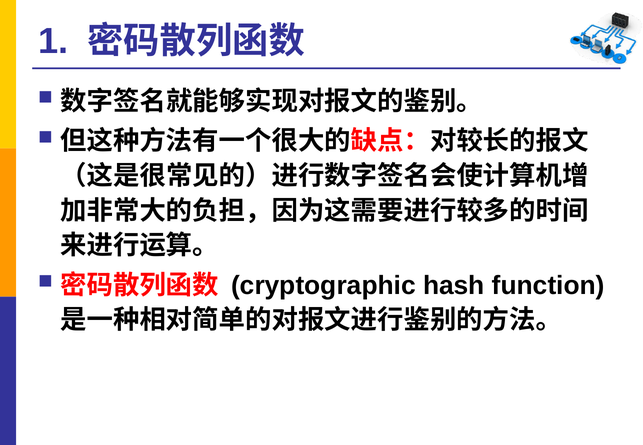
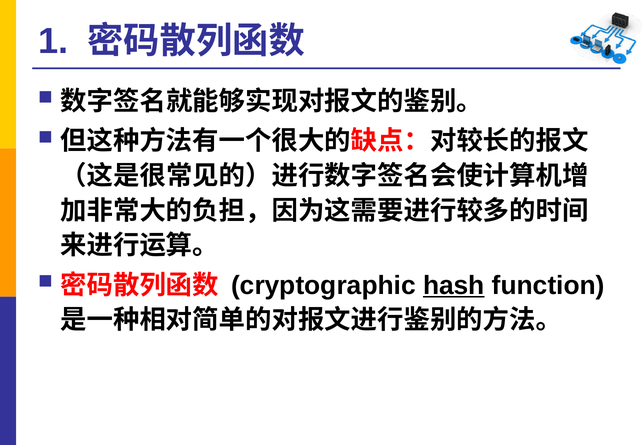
hash underline: none -> present (454, 285)
